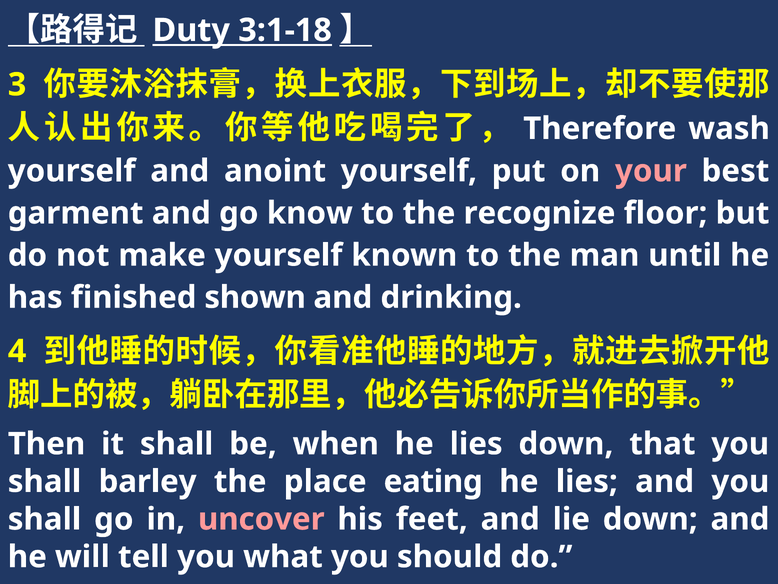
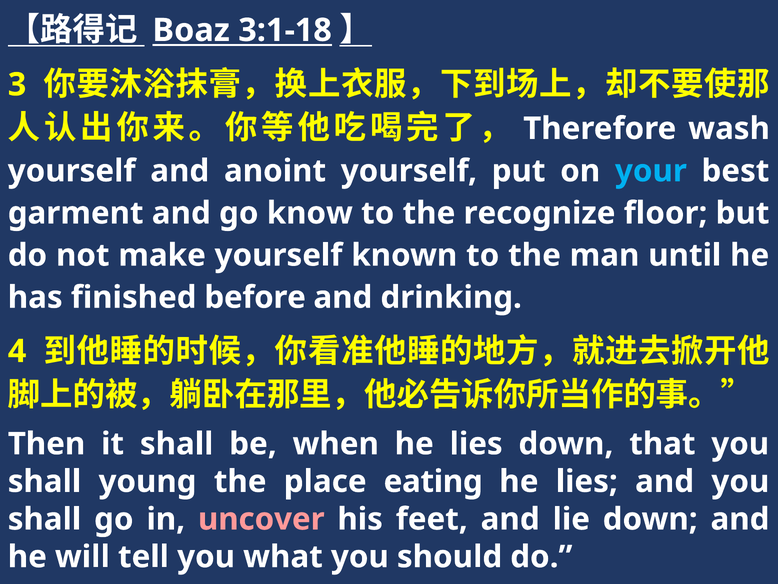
Duty: Duty -> Boaz (191, 30)
your colour: pink -> light blue (651, 171)
shown: shown -> before (255, 297)
barley: barley -> young (148, 481)
